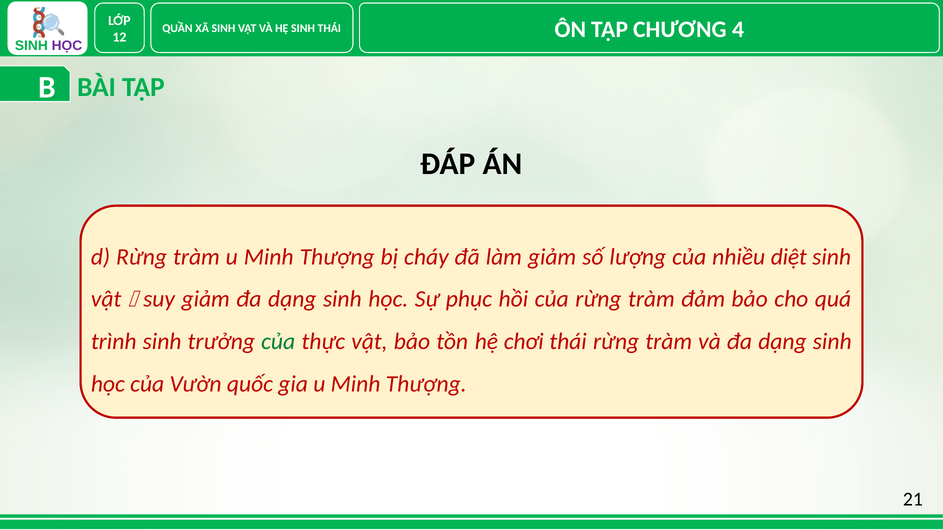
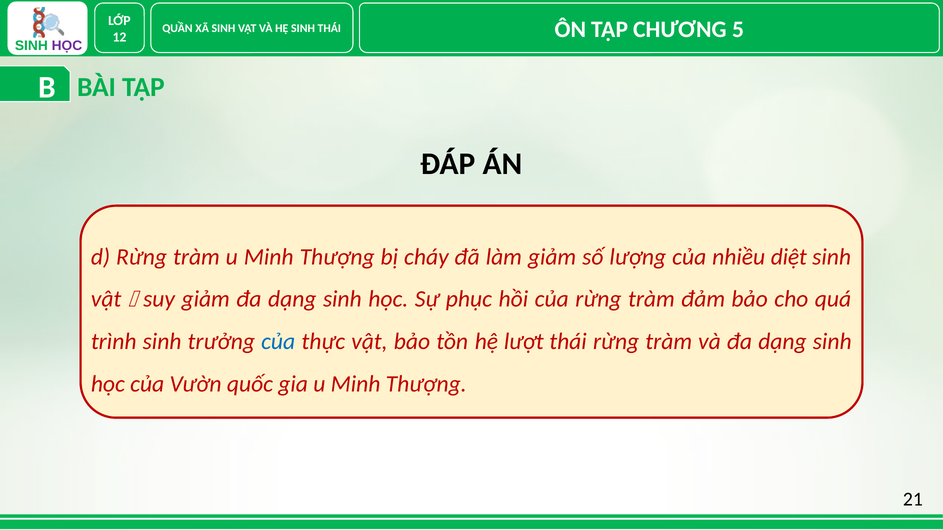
4: 4 -> 5 (738, 29)
của colour: green -> blue (278, 342)
chơi: chơi -> lượt (524, 342)
